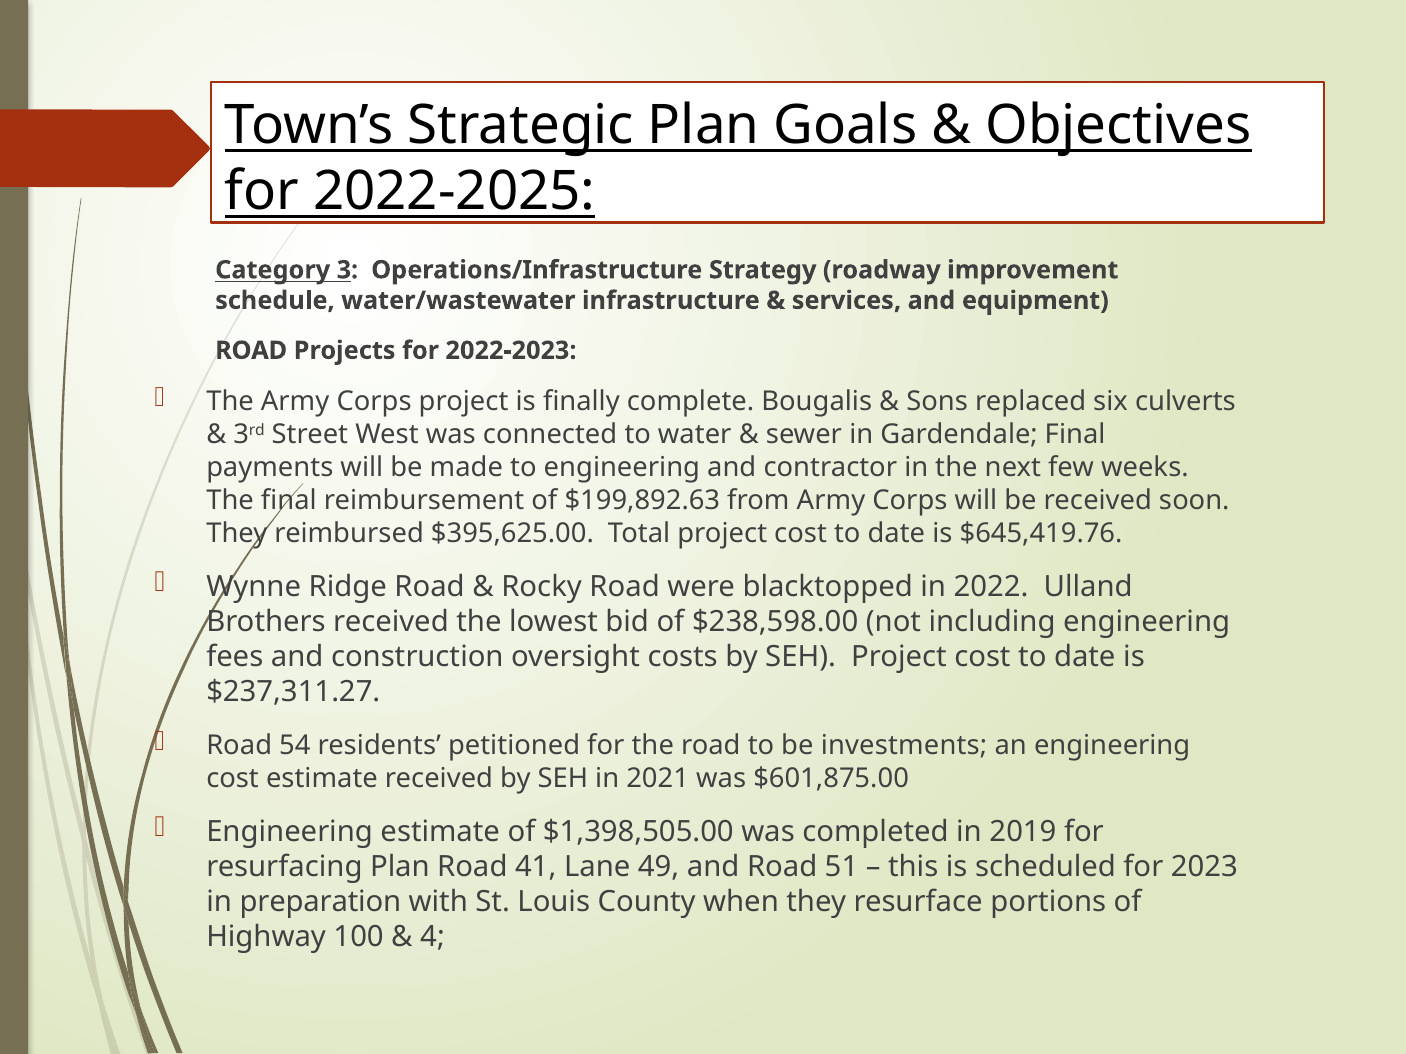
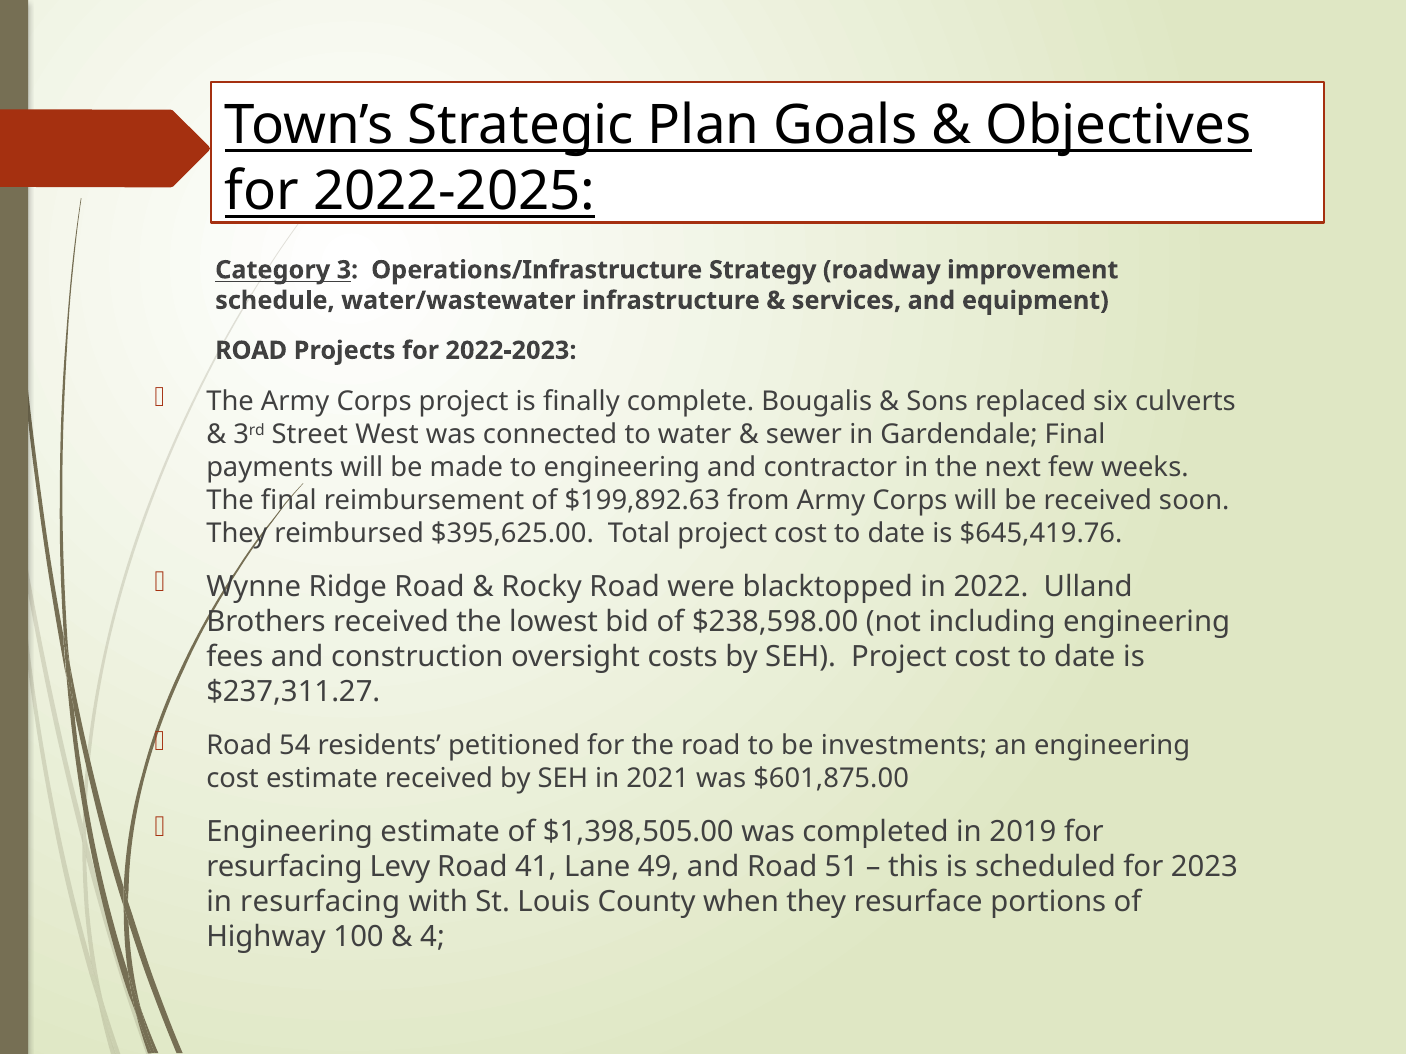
resurfacing Plan: Plan -> Levy (400, 867)
in preparation: preparation -> resurfacing (320, 903)
